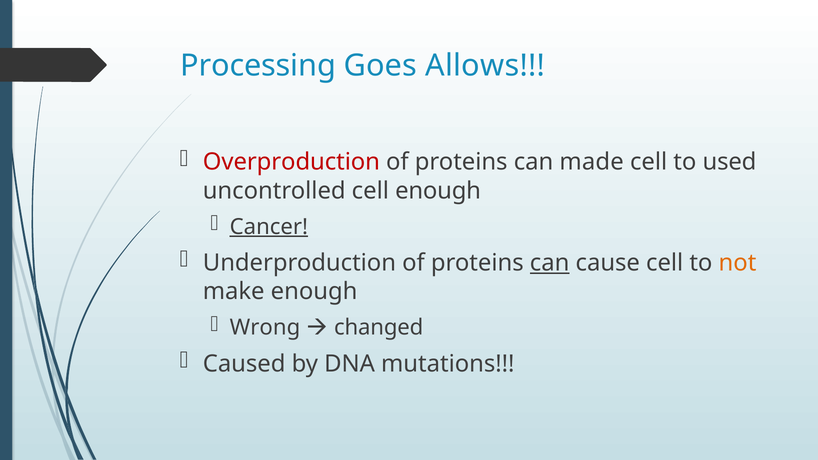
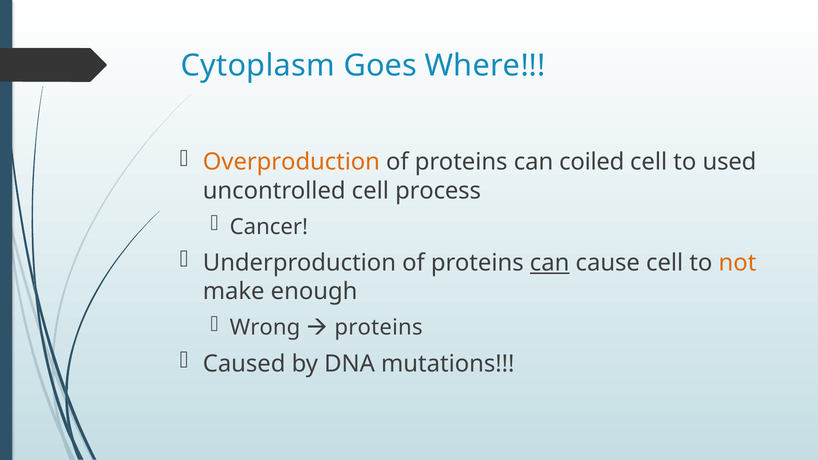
Processing: Processing -> Cytoplasm (258, 66)
Allows: Allows -> Where (485, 66)
Overproduction colour: red -> orange (291, 162)
made: made -> coiled (592, 162)
cell enough: enough -> process (438, 191)
Cancer underline: present -> none (269, 227)
changed: changed -> proteins (379, 328)
